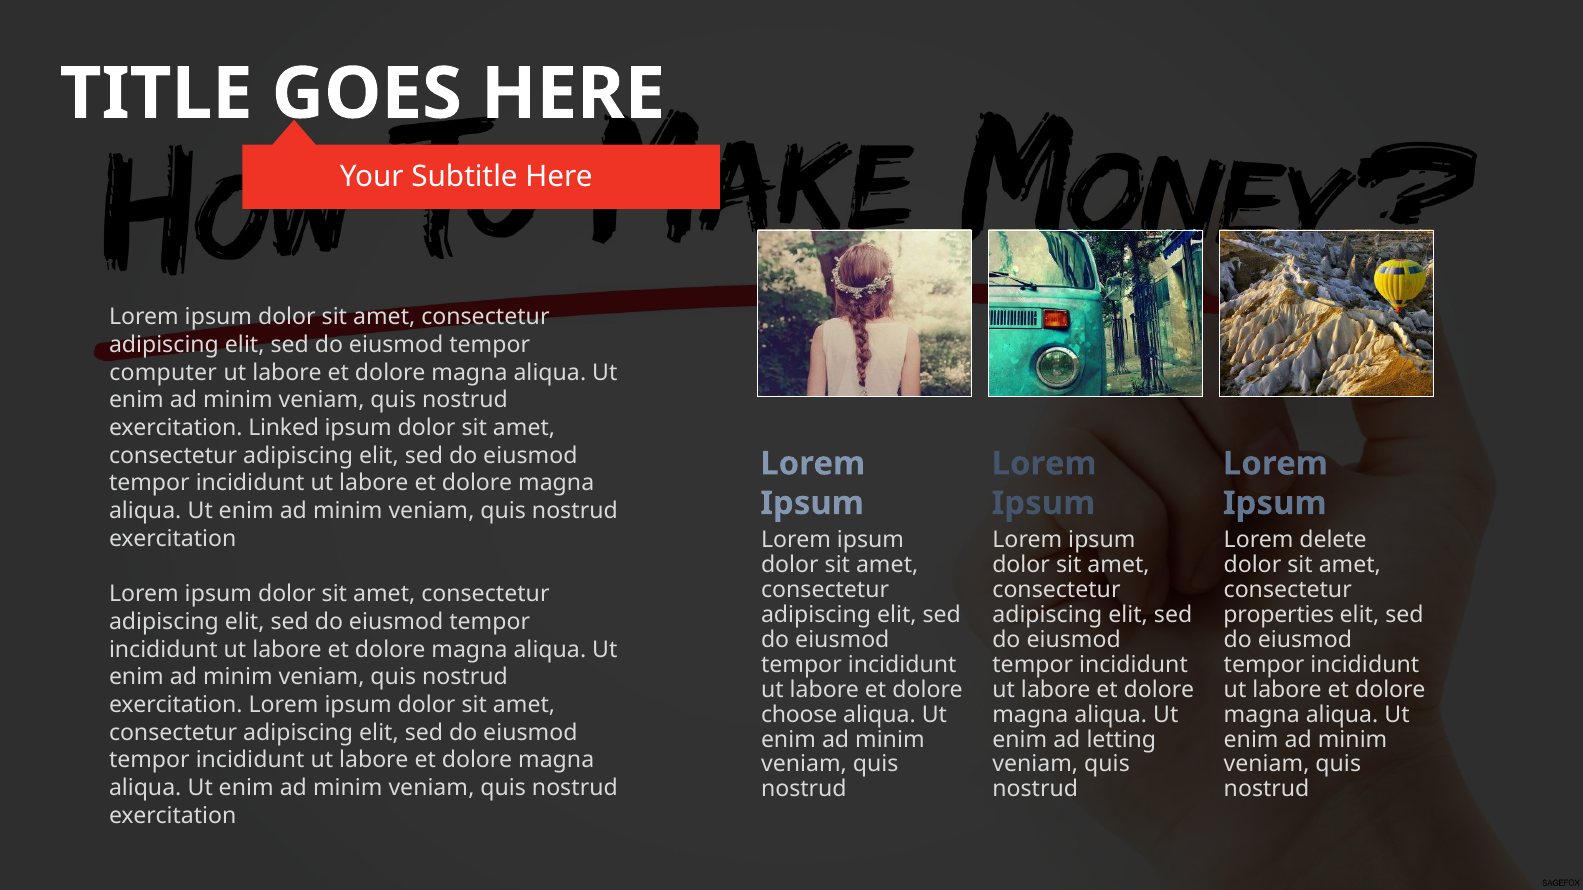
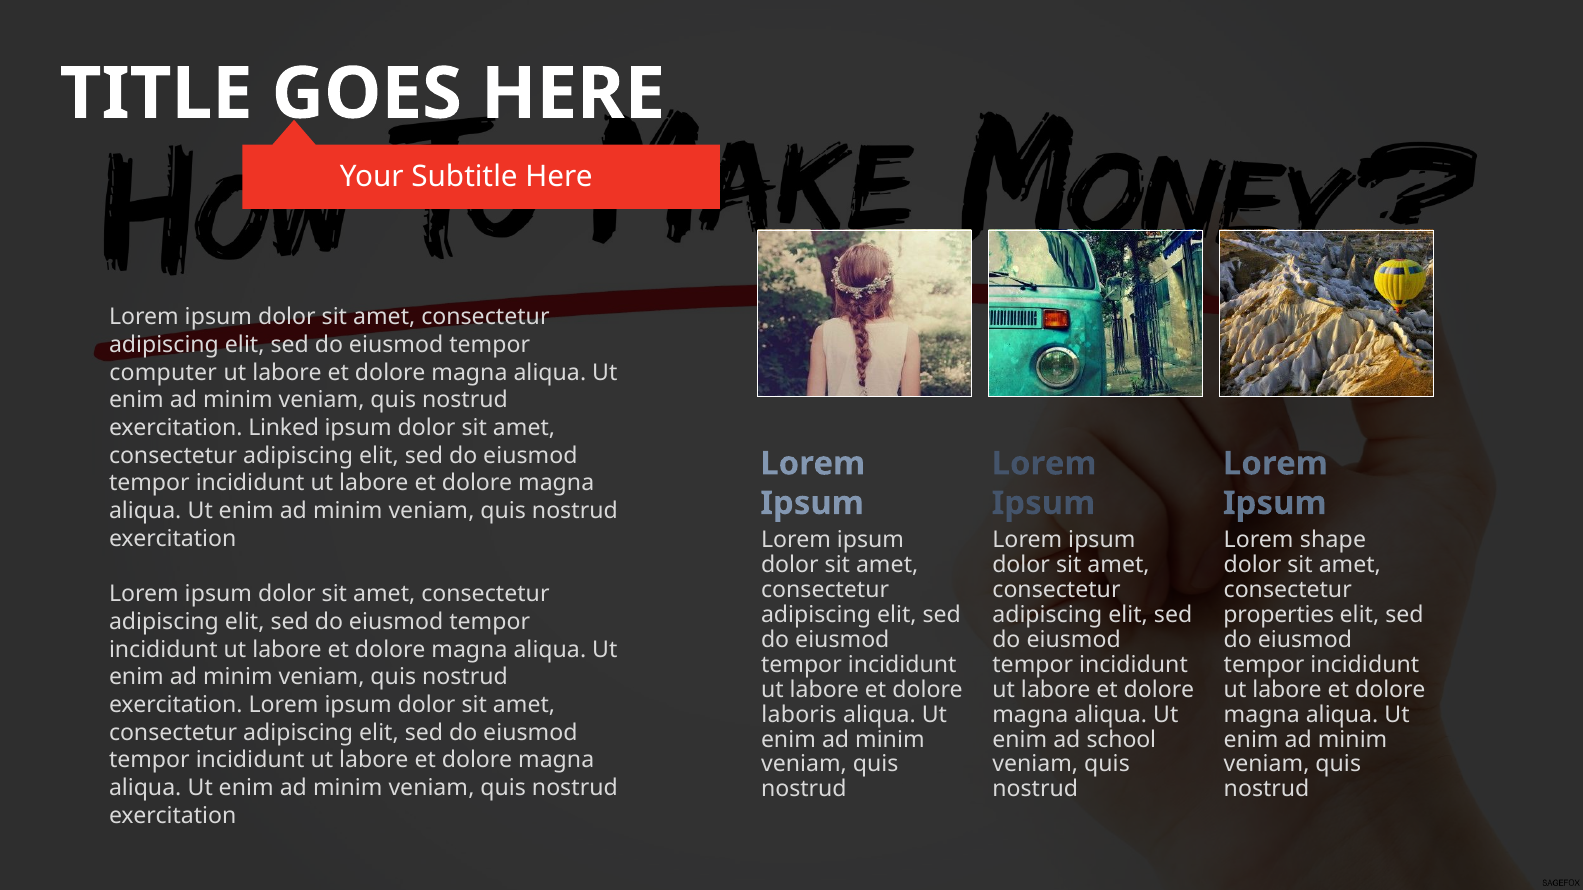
delete: delete -> shape (1333, 540)
choose: choose -> laboris (799, 715)
letting: letting -> school (1121, 740)
